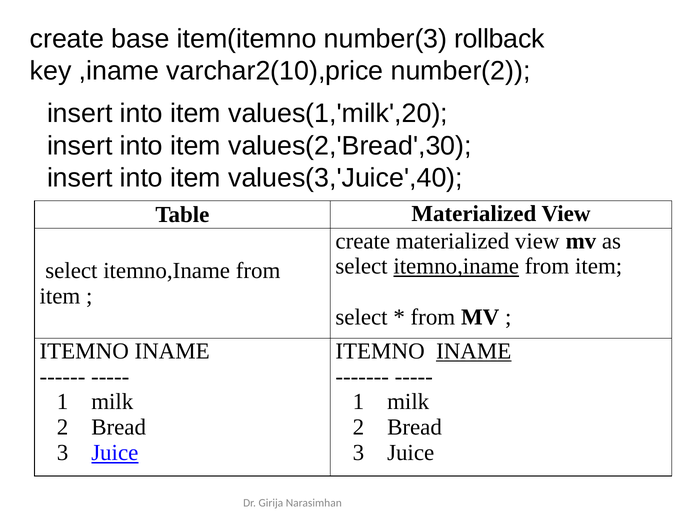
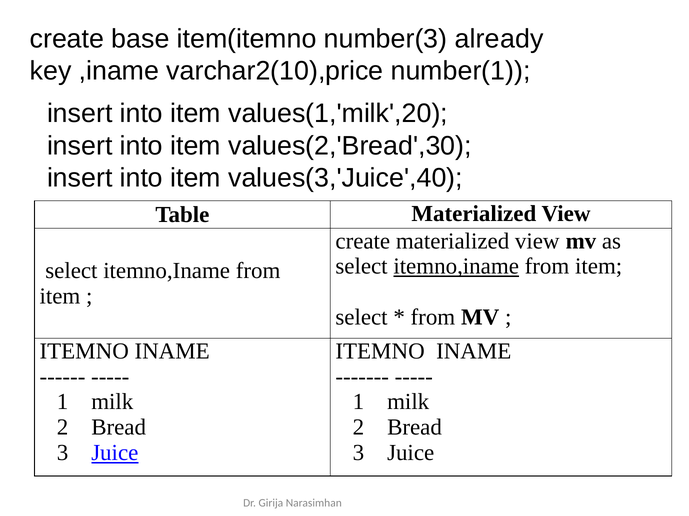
rollback: rollback -> already (499, 39)
number(2: number(2 -> number(1 (461, 71)
INAME underline: present -> none (474, 352)
